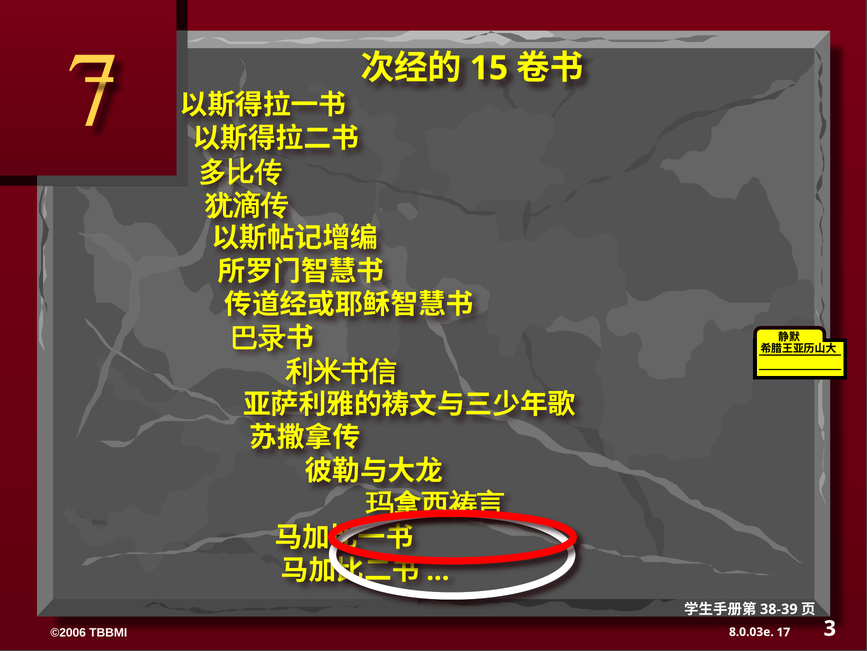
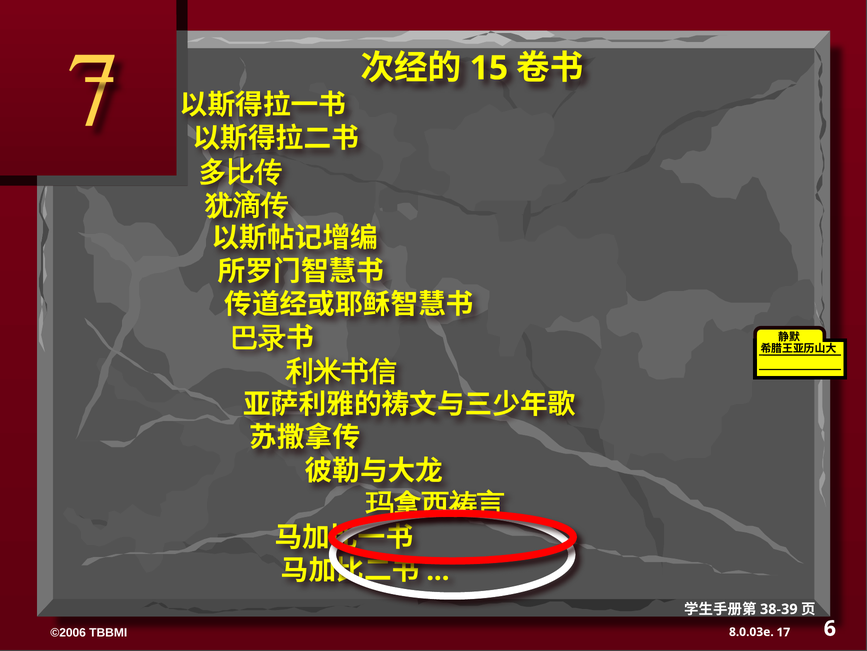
3: 3 -> 6 (830, 628)
